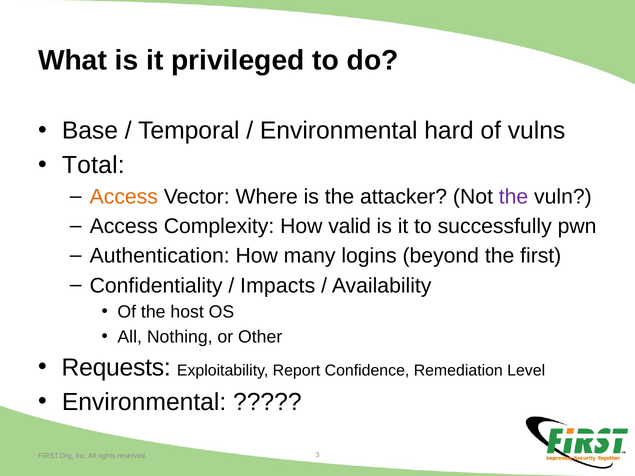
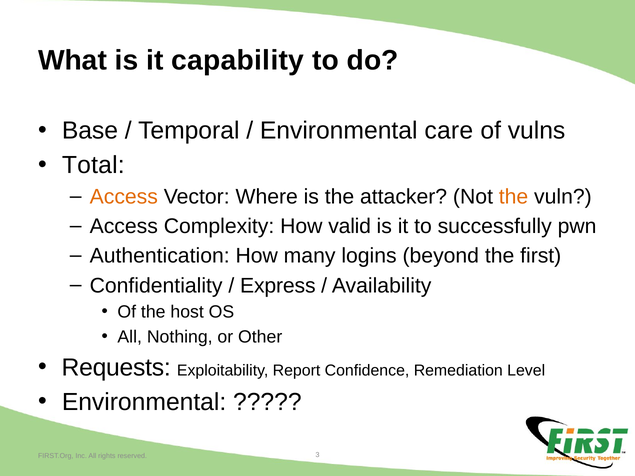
privileged: privileged -> capability (238, 61)
hard: hard -> care (449, 131)
the colour: purple -> orange (514, 197)
Impacts: Impacts -> Express (278, 286)
